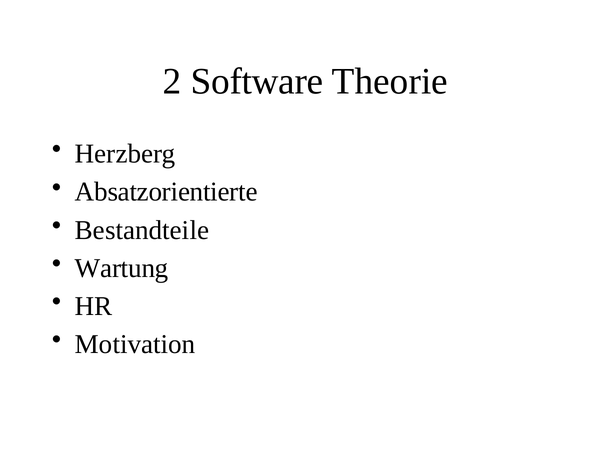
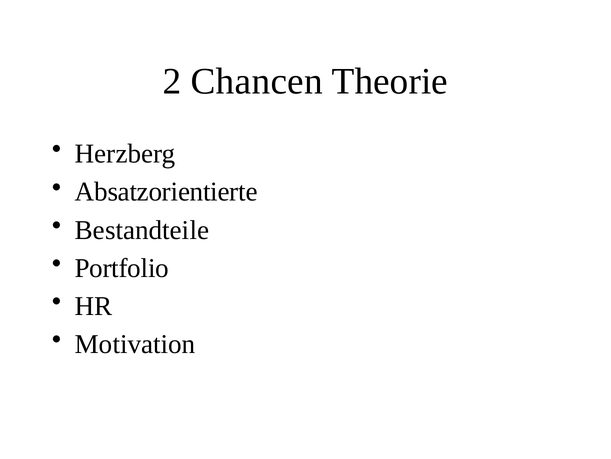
Software: Software -> Chancen (257, 82)
Wartung: Wartung -> Portfolio (122, 268)
